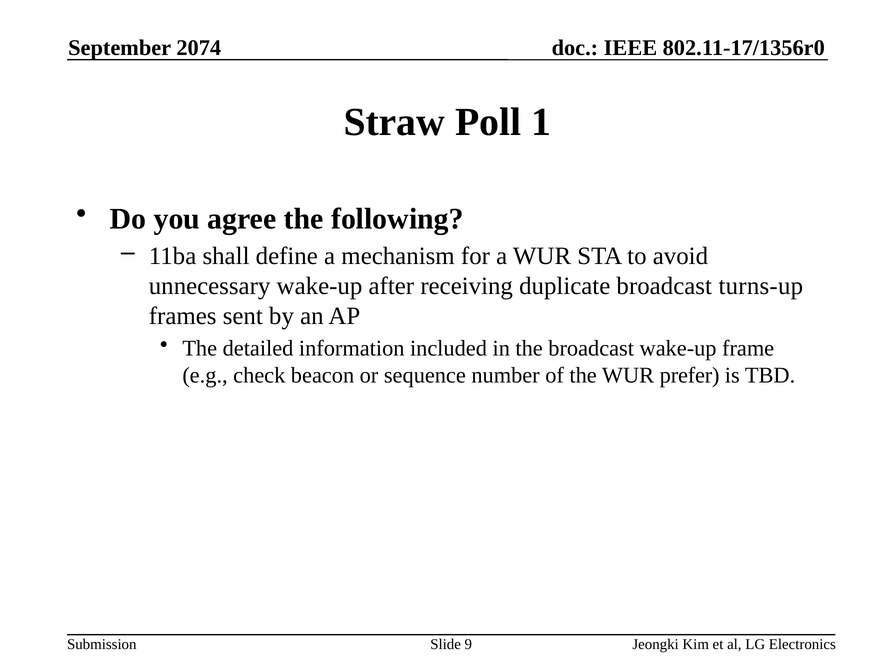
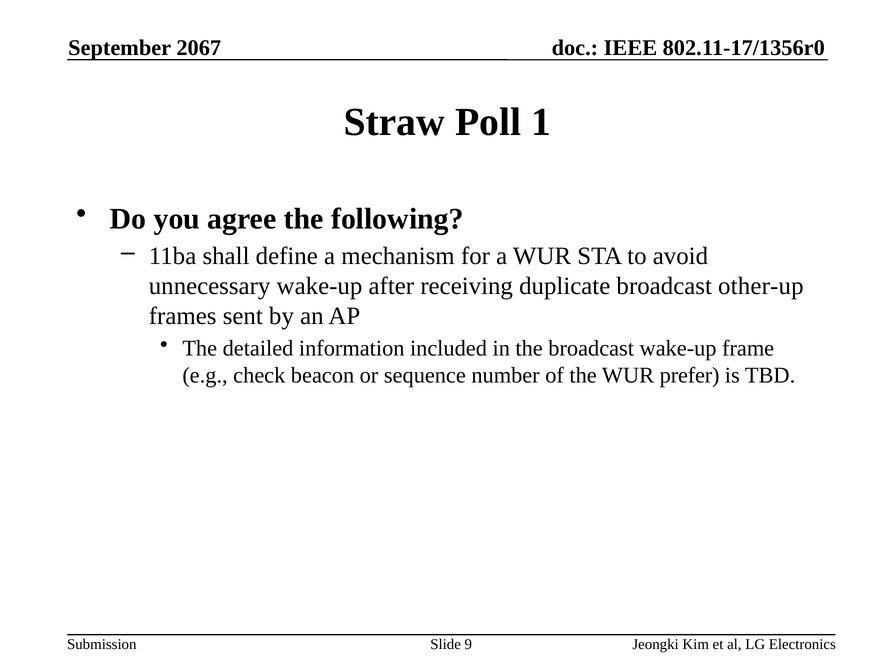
2074: 2074 -> 2067 (199, 48)
turns-up: turns-up -> other-up (761, 286)
